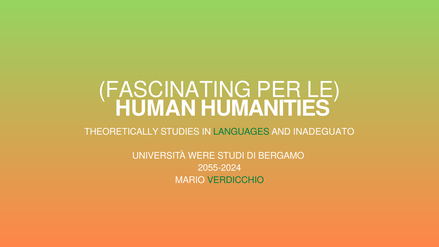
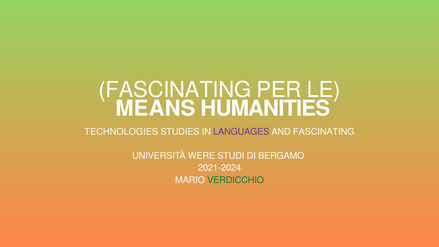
HUMAN: HUMAN -> MEANS (155, 108)
THEORETICALLY: THEORETICALLY -> TECHNOLOGIES (121, 132)
LANGUAGES colour: green -> purple (241, 132)
AND INADEGUATO: INADEGUATO -> FASCINATING (324, 132)
2055-2024: 2055-2024 -> 2021-2024 (220, 168)
